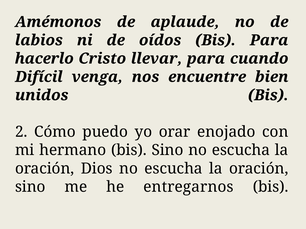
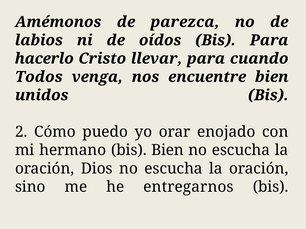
aplaude: aplaude -> parezca (185, 22)
Difícil: Difícil -> Todos (39, 77)
bis Sino: Sino -> Bien (168, 150)
